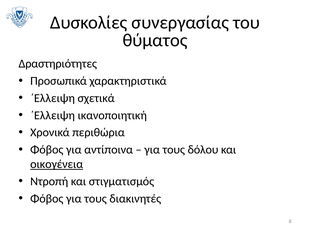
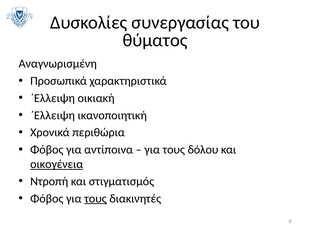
Δραστηριότητες: Δραστηριότητες -> Αναγνωρισμένη (58, 64)
σχετικά: σχετικά -> οικιακή (96, 98)
τους underline: none -> present (96, 199)
